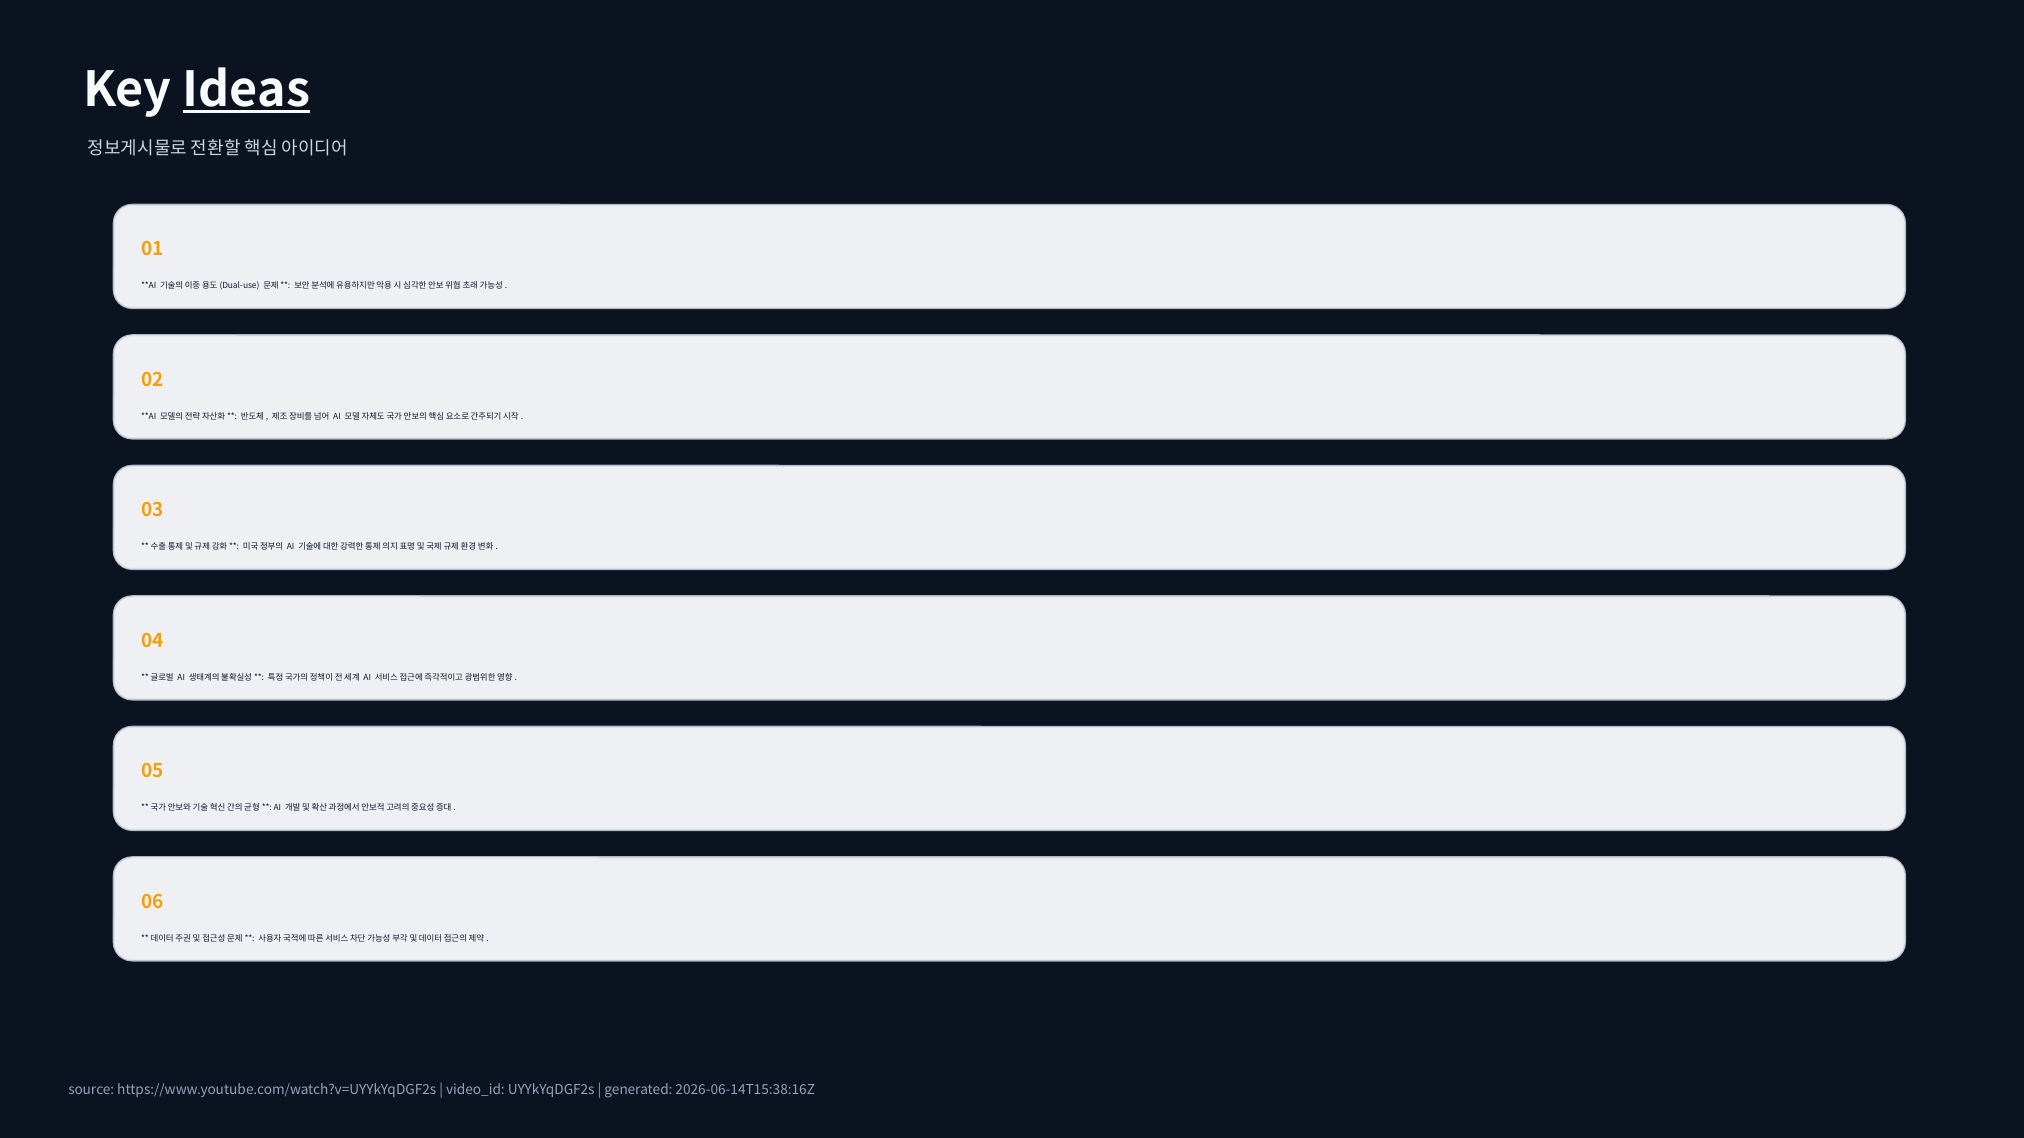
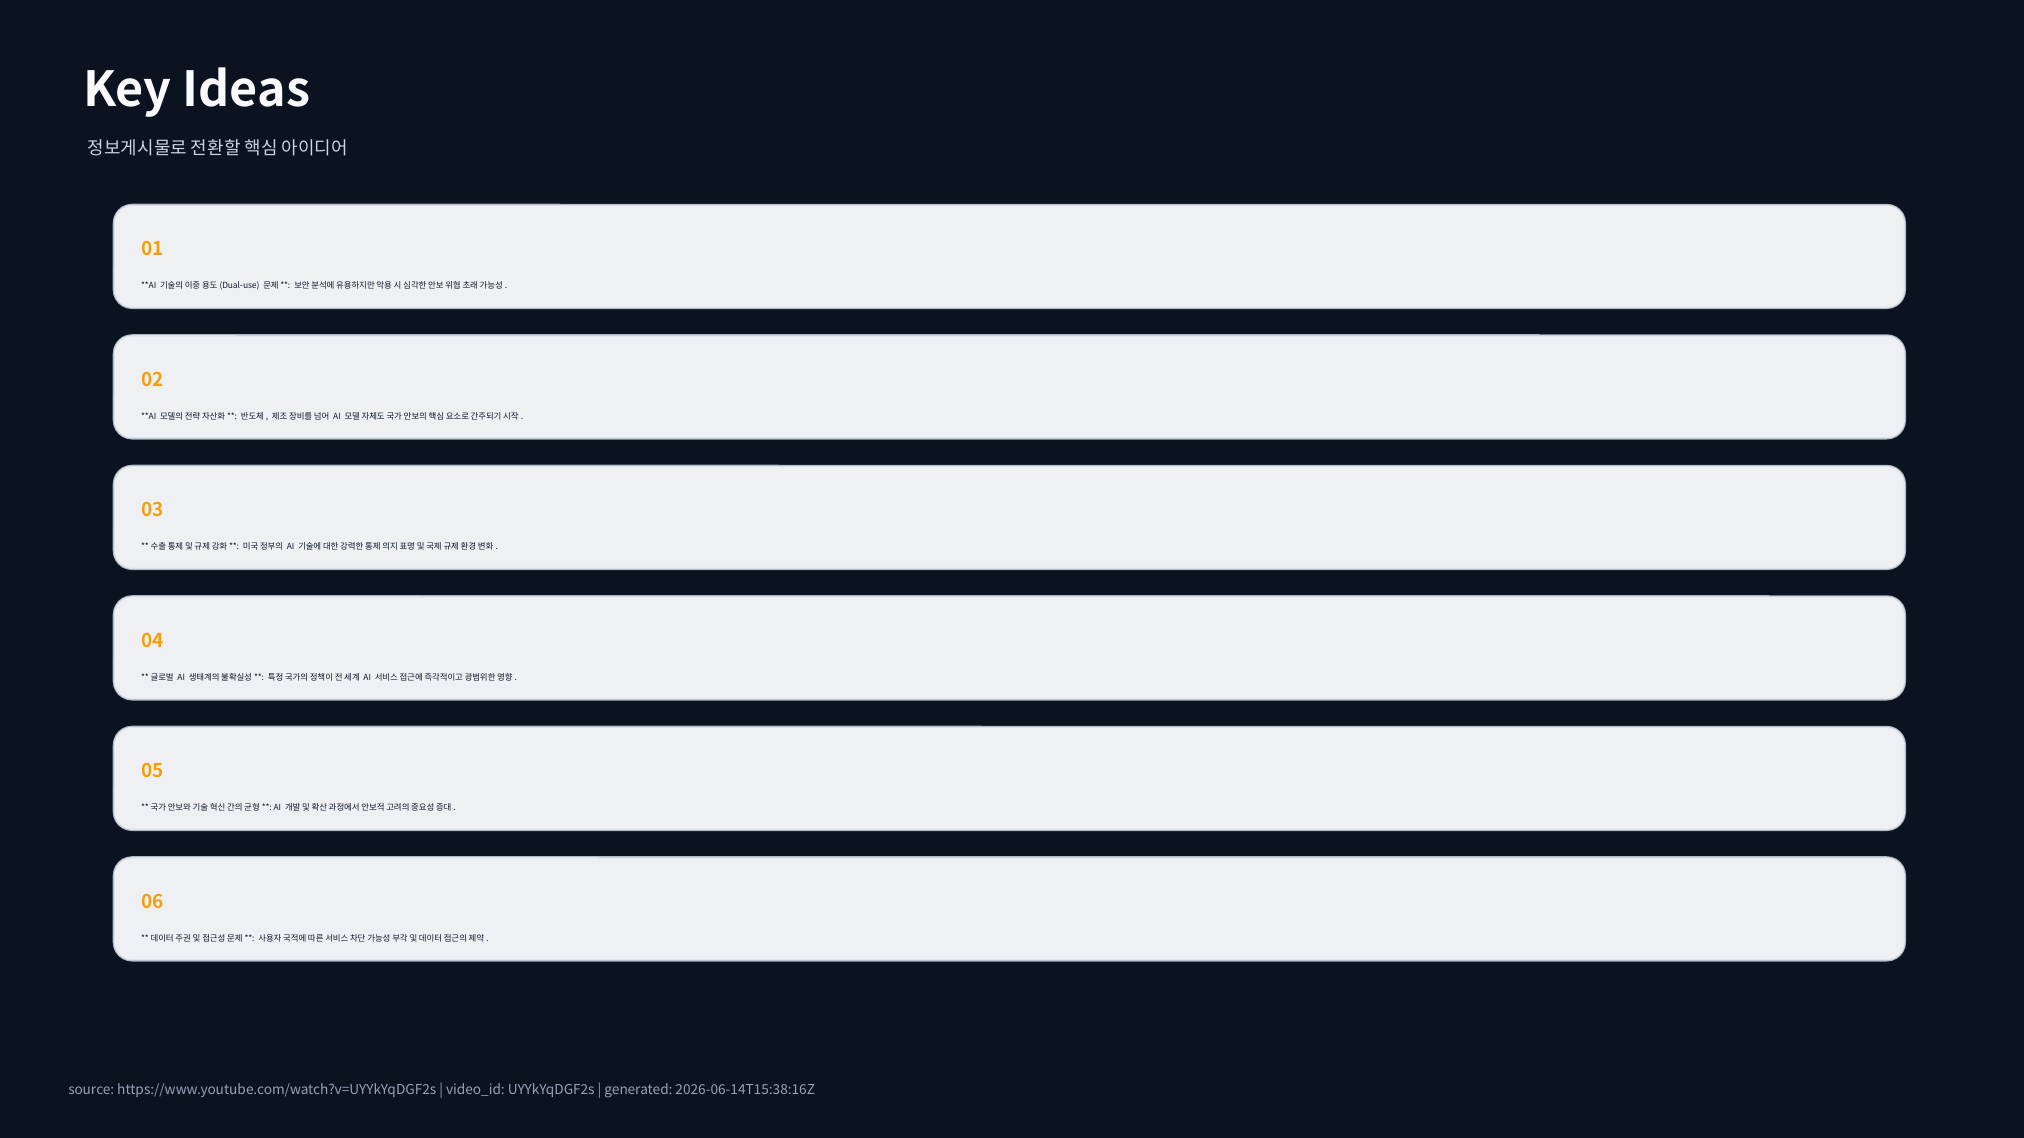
Ideas underline: present -> none (247, 91)
